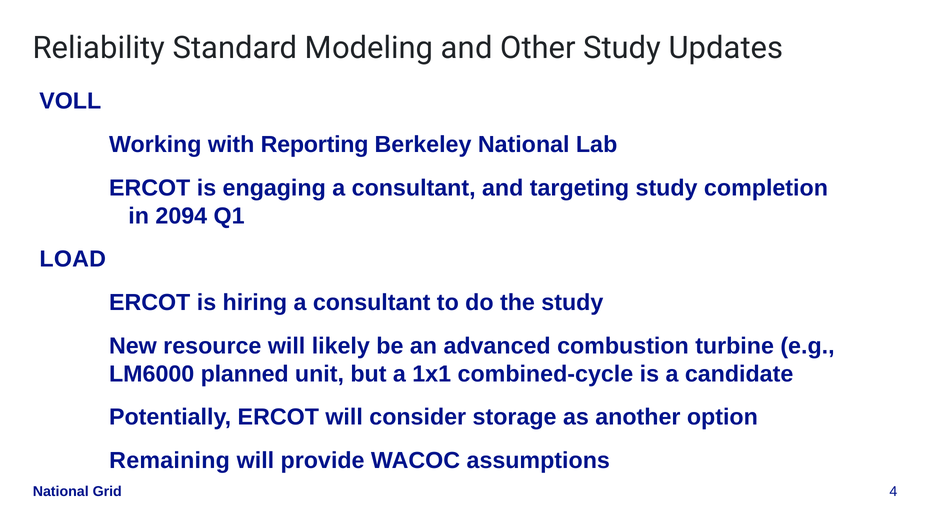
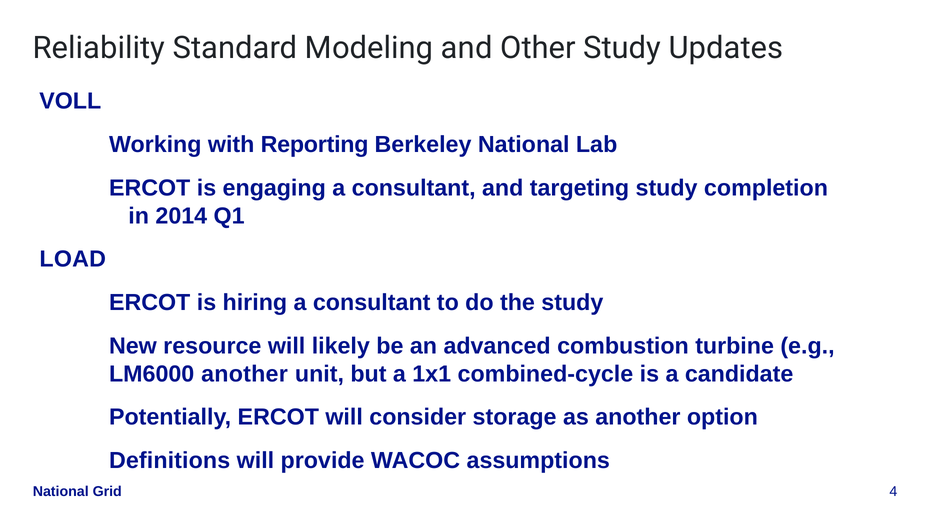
2094: 2094 -> 2014 (181, 216)
LM6000 planned: planned -> another (244, 374)
Remaining: Remaining -> Definitions (170, 461)
